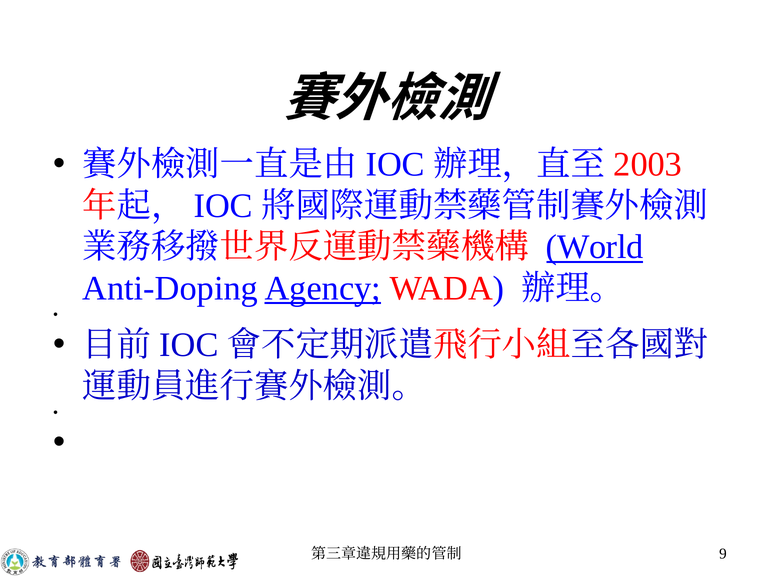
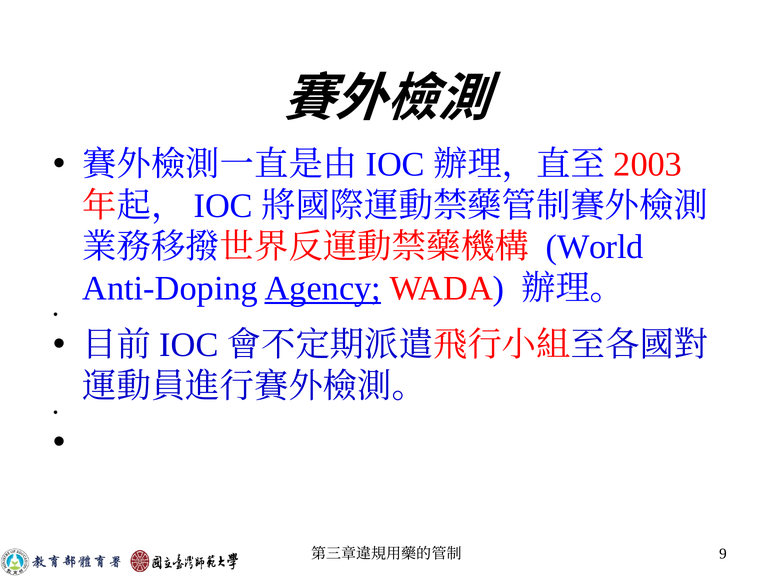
World underline: present -> none (595, 247)
